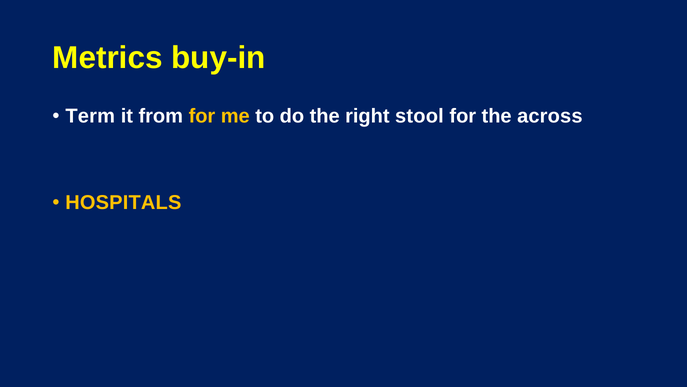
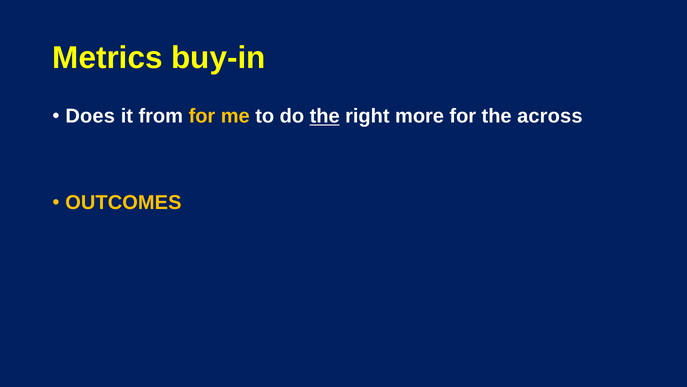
Term: Term -> Does (90, 116)
the underline: none -> present (325, 116)
stool: stool -> more (420, 116)
HOSPITALS: HOSPITALS -> OUTCOMES (123, 203)
